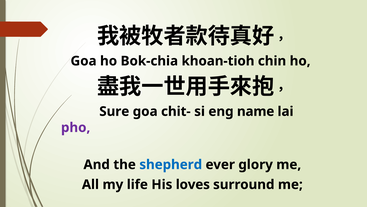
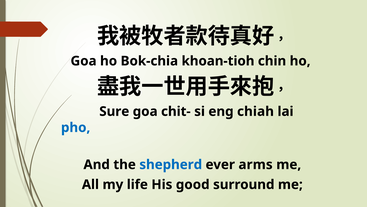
name: name -> chiah (255, 111)
pho colour: purple -> blue (76, 127)
glory: glory -> arms (256, 164)
loves: loves -> good (193, 184)
